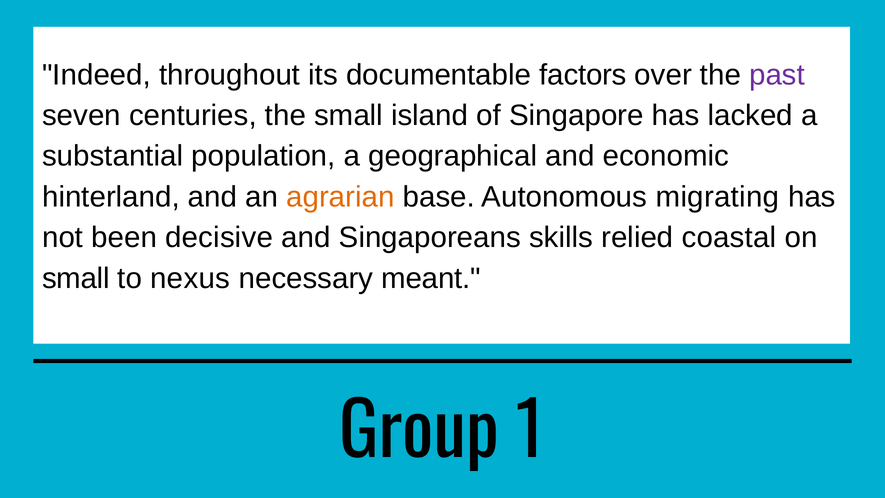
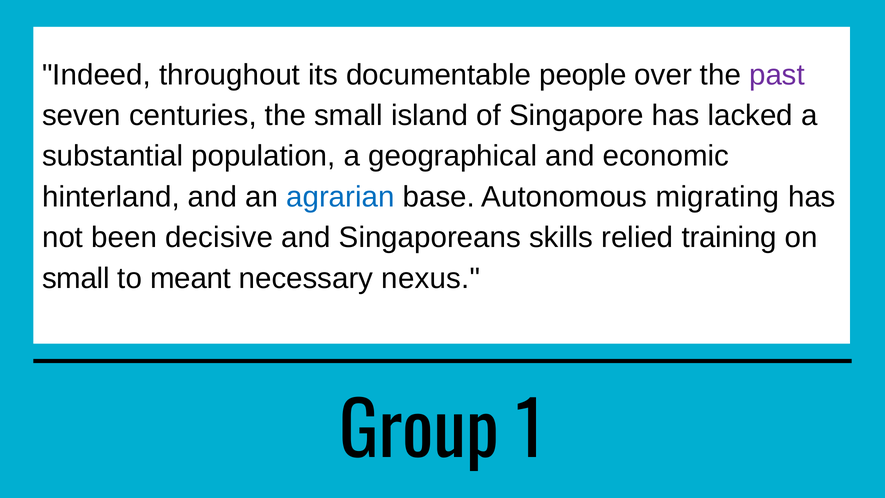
factors: factors -> people (583, 75)
agrarian colour: orange -> blue (340, 197)
coastal: coastal -> training (729, 238)
nexus: nexus -> meant (191, 278)
meant: meant -> nexus (431, 278)
